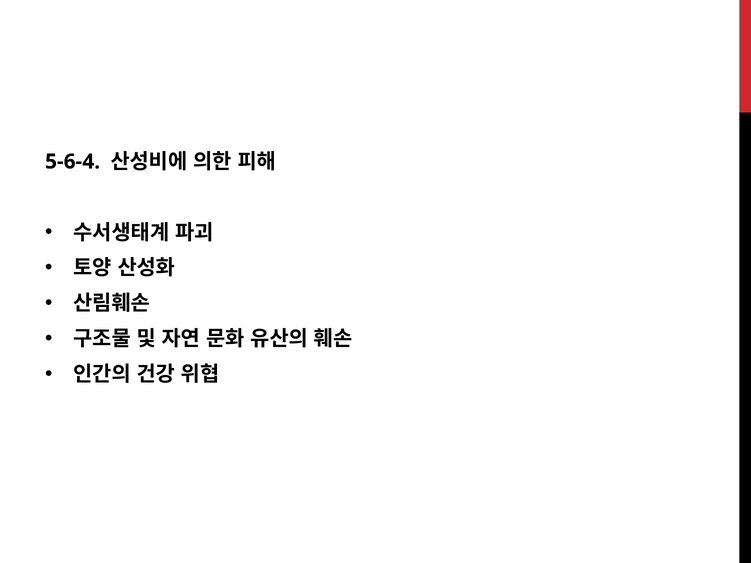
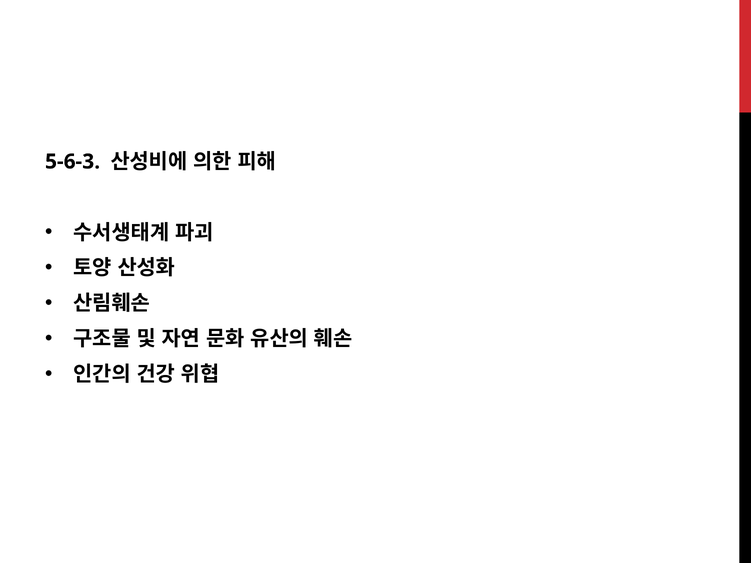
5-6-4: 5-6-4 -> 5-6-3 (73, 162)
